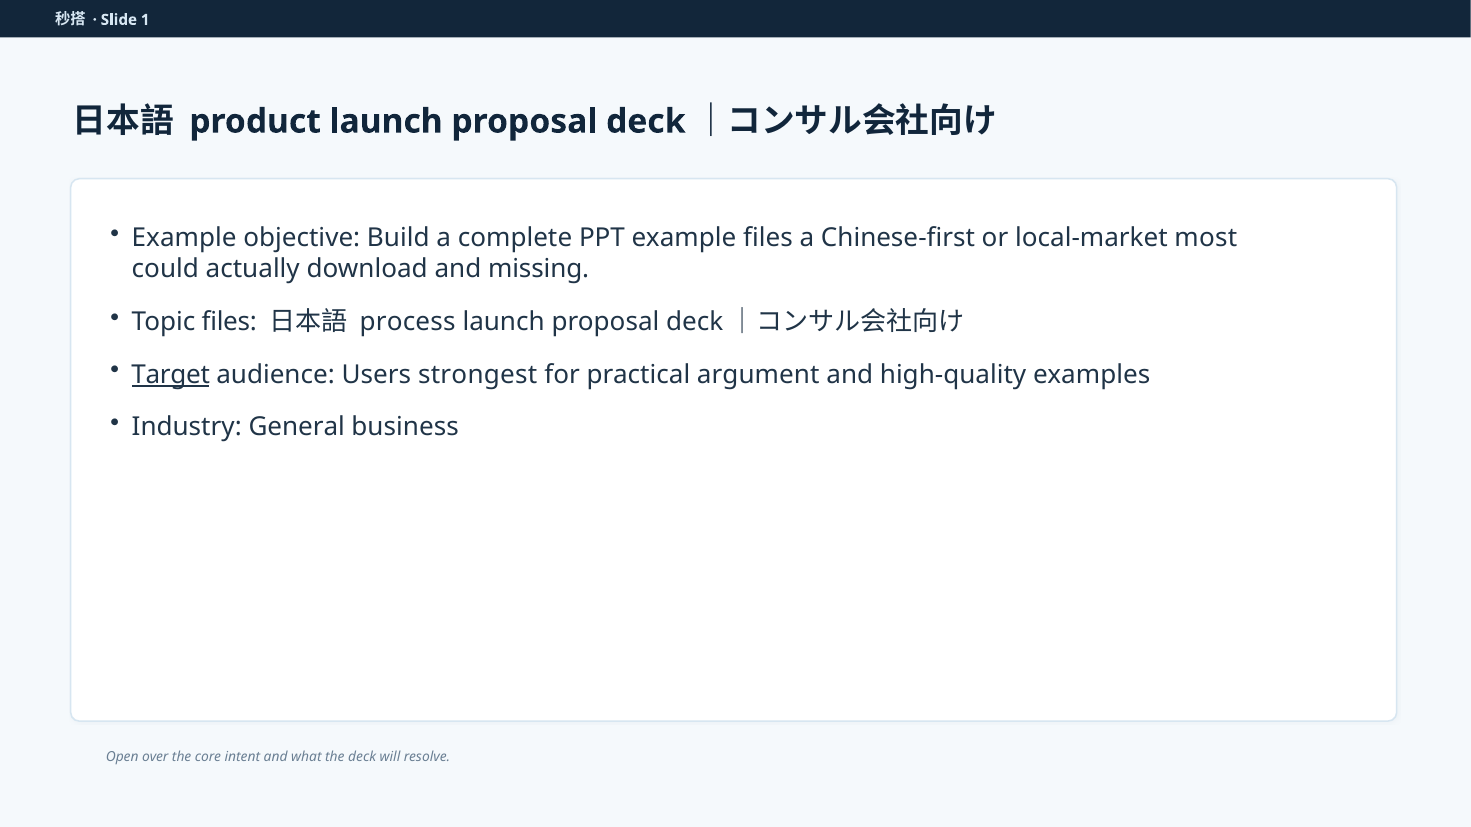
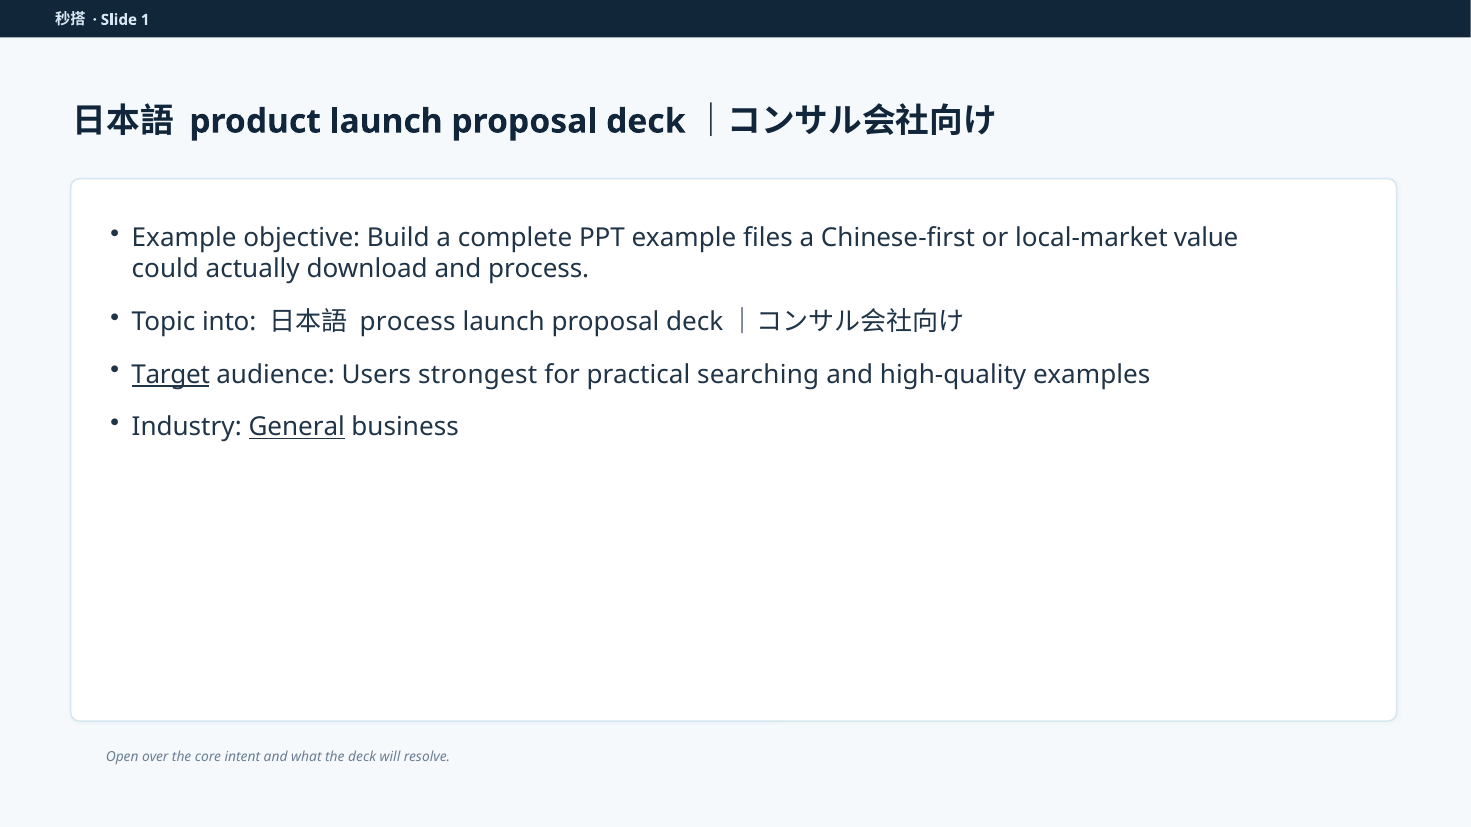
most: most -> value (1206, 238)
and missing: missing -> process (539, 269)
Topic files: files -> into (229, 322)
argument: argument -> searching (758, 375)
General underline: none -> present (297, 428)
